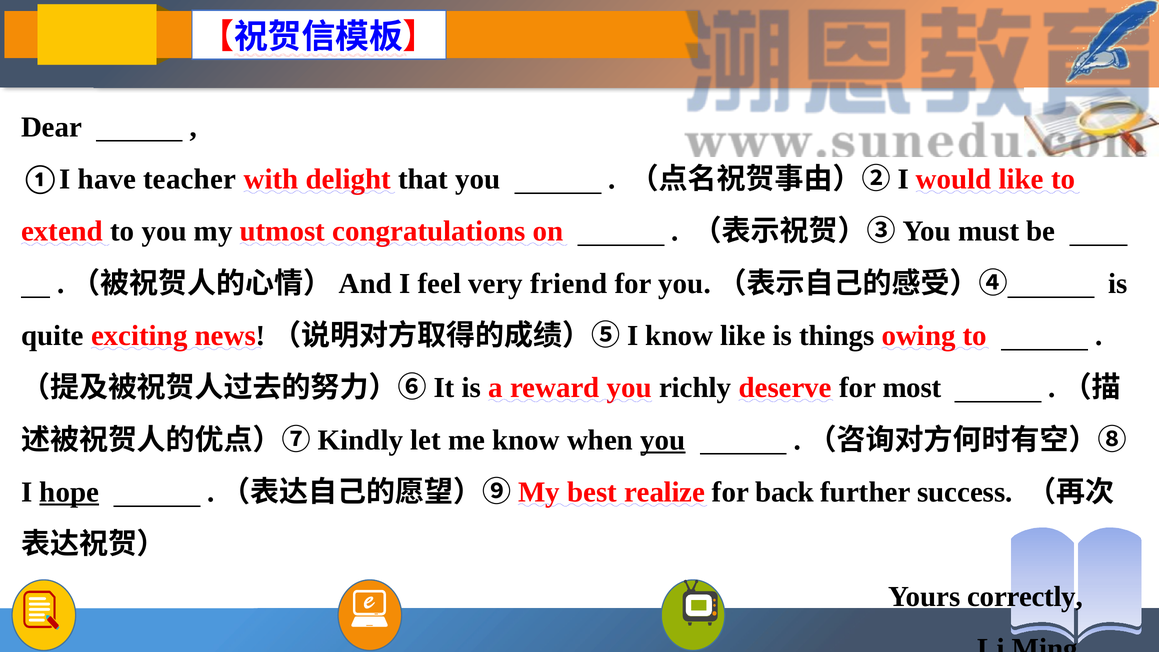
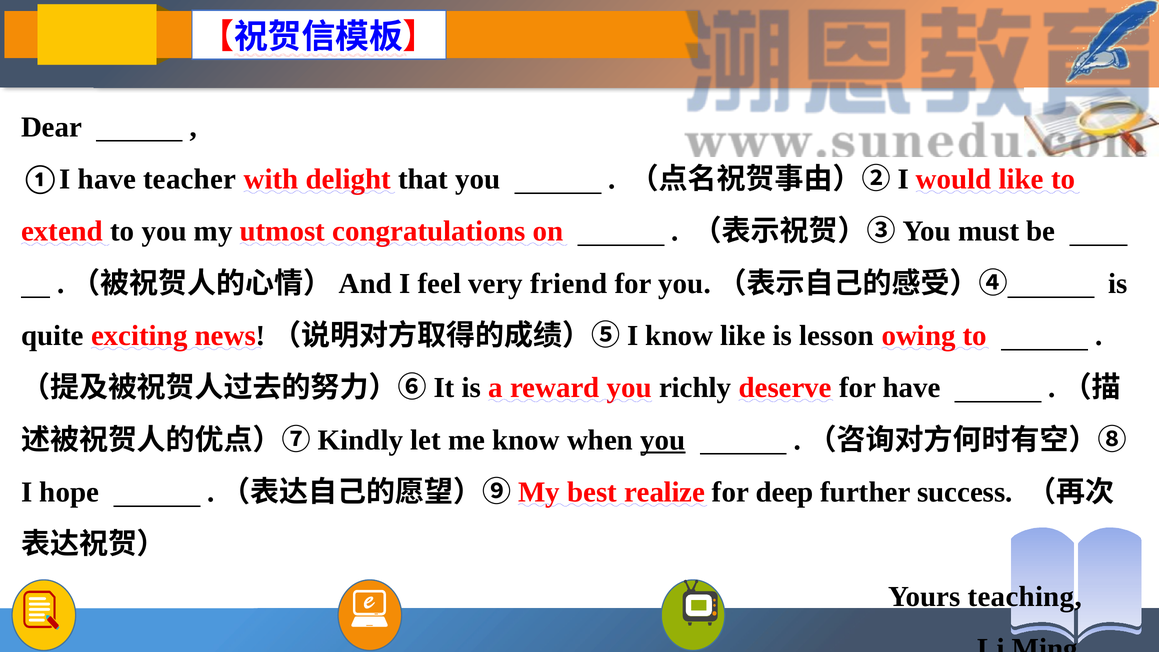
things: things -> lesson (837, 336)
for most: most -> have (912, 388)
hope underline: present -> none (69, 492)
back: back -> deep (785, 492)
correctly: correctly -> teaching (1025, 596)
